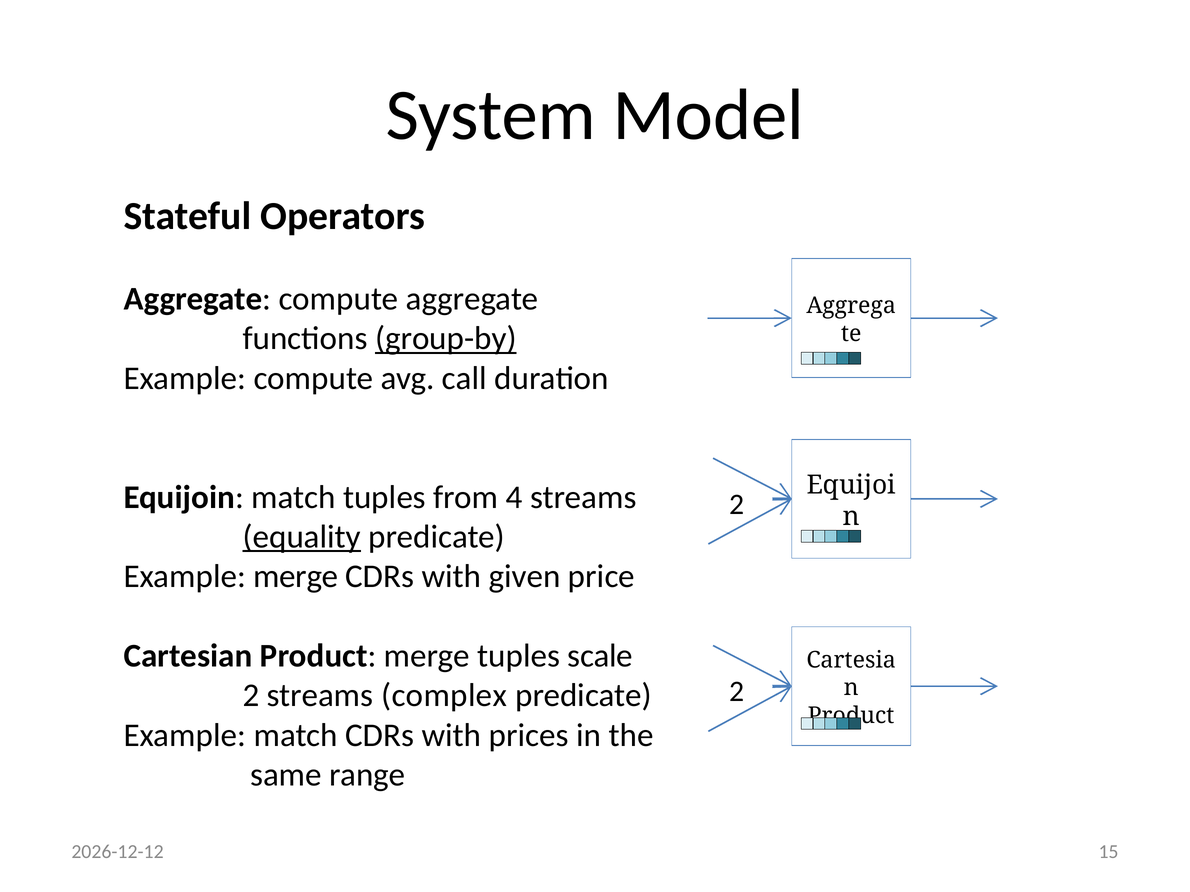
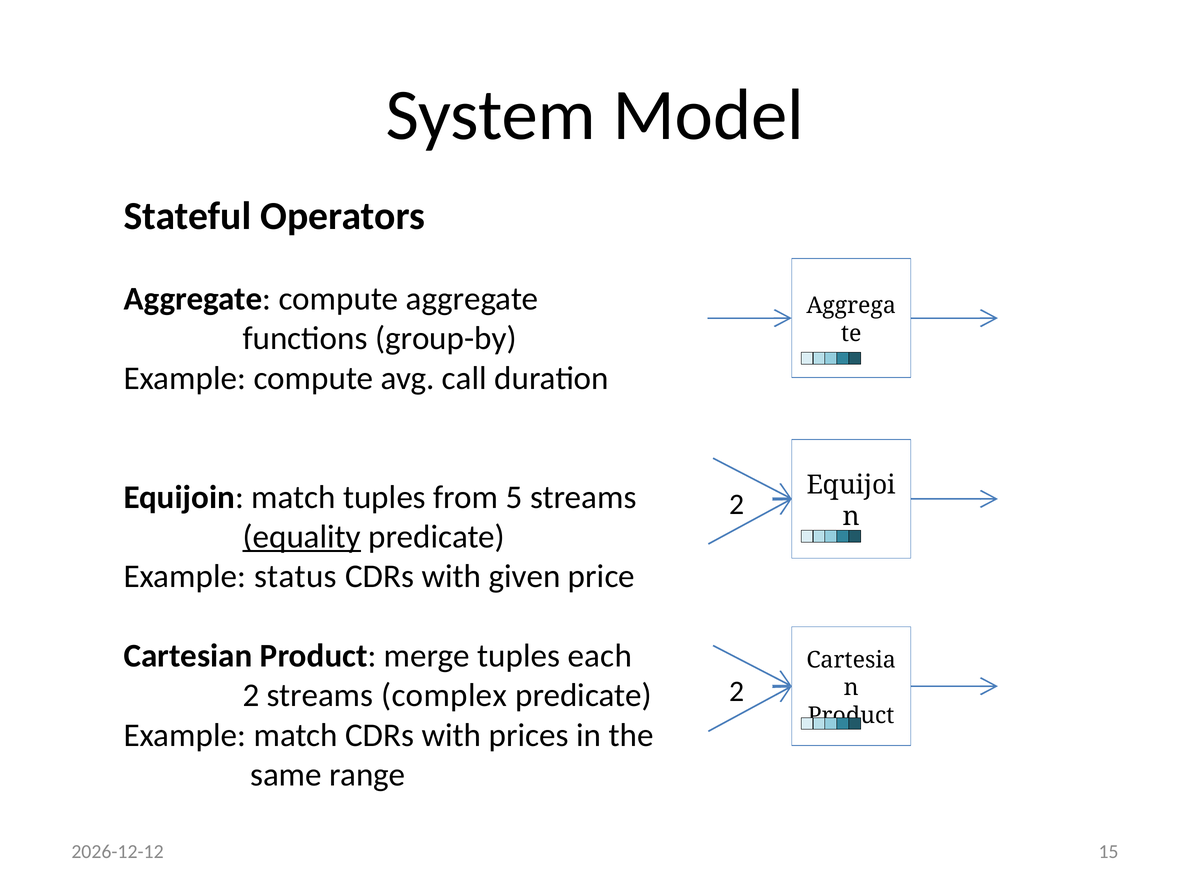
group-by underline: present -> none (446, 339)
4: 4 -> 5 (514, 498)
Example merge: merge -> status (295, 577)
scale: scale -> each (600, 656)
